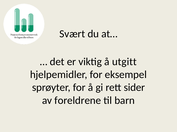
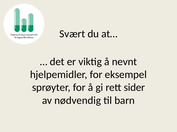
utgitt: utgitt -> nevnt (124, 62)
foreldrene: foreldrene -> nødvendig (78, 101)
